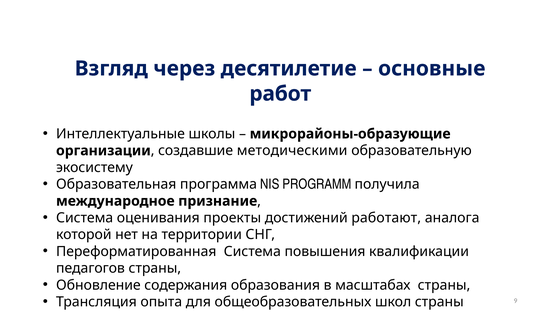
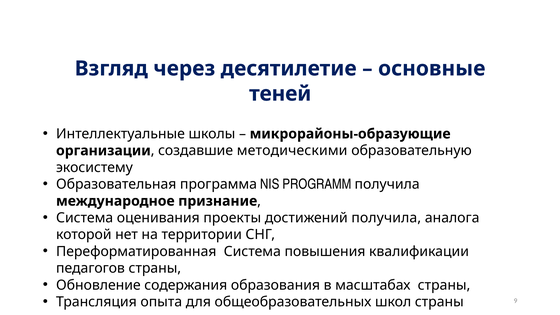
работ: работ -> теней (280, 94)
достижений работают: работают -> получила (386, 218)
